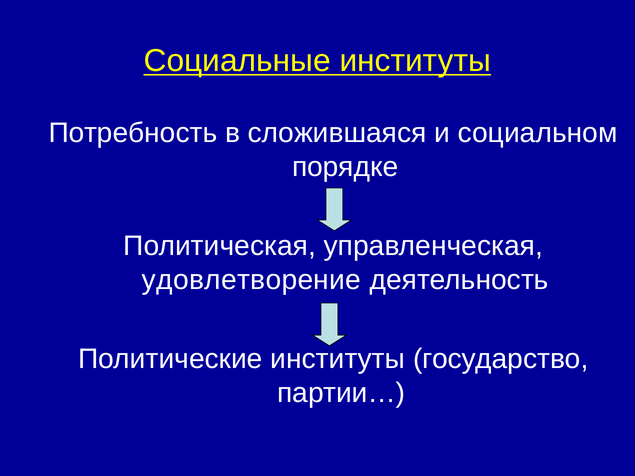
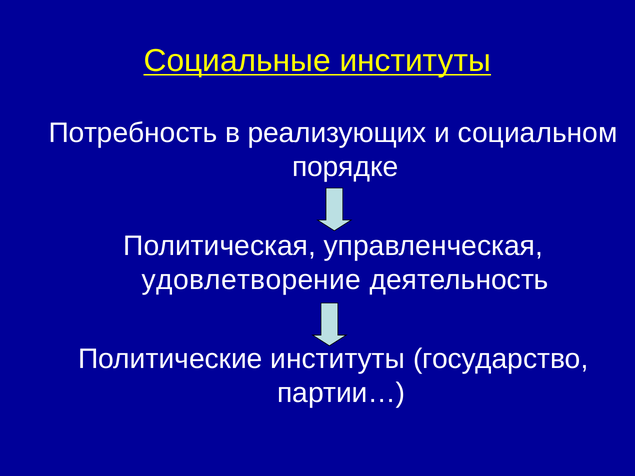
сложившаяся: сложившаяся -> реализующих (337, 133)
